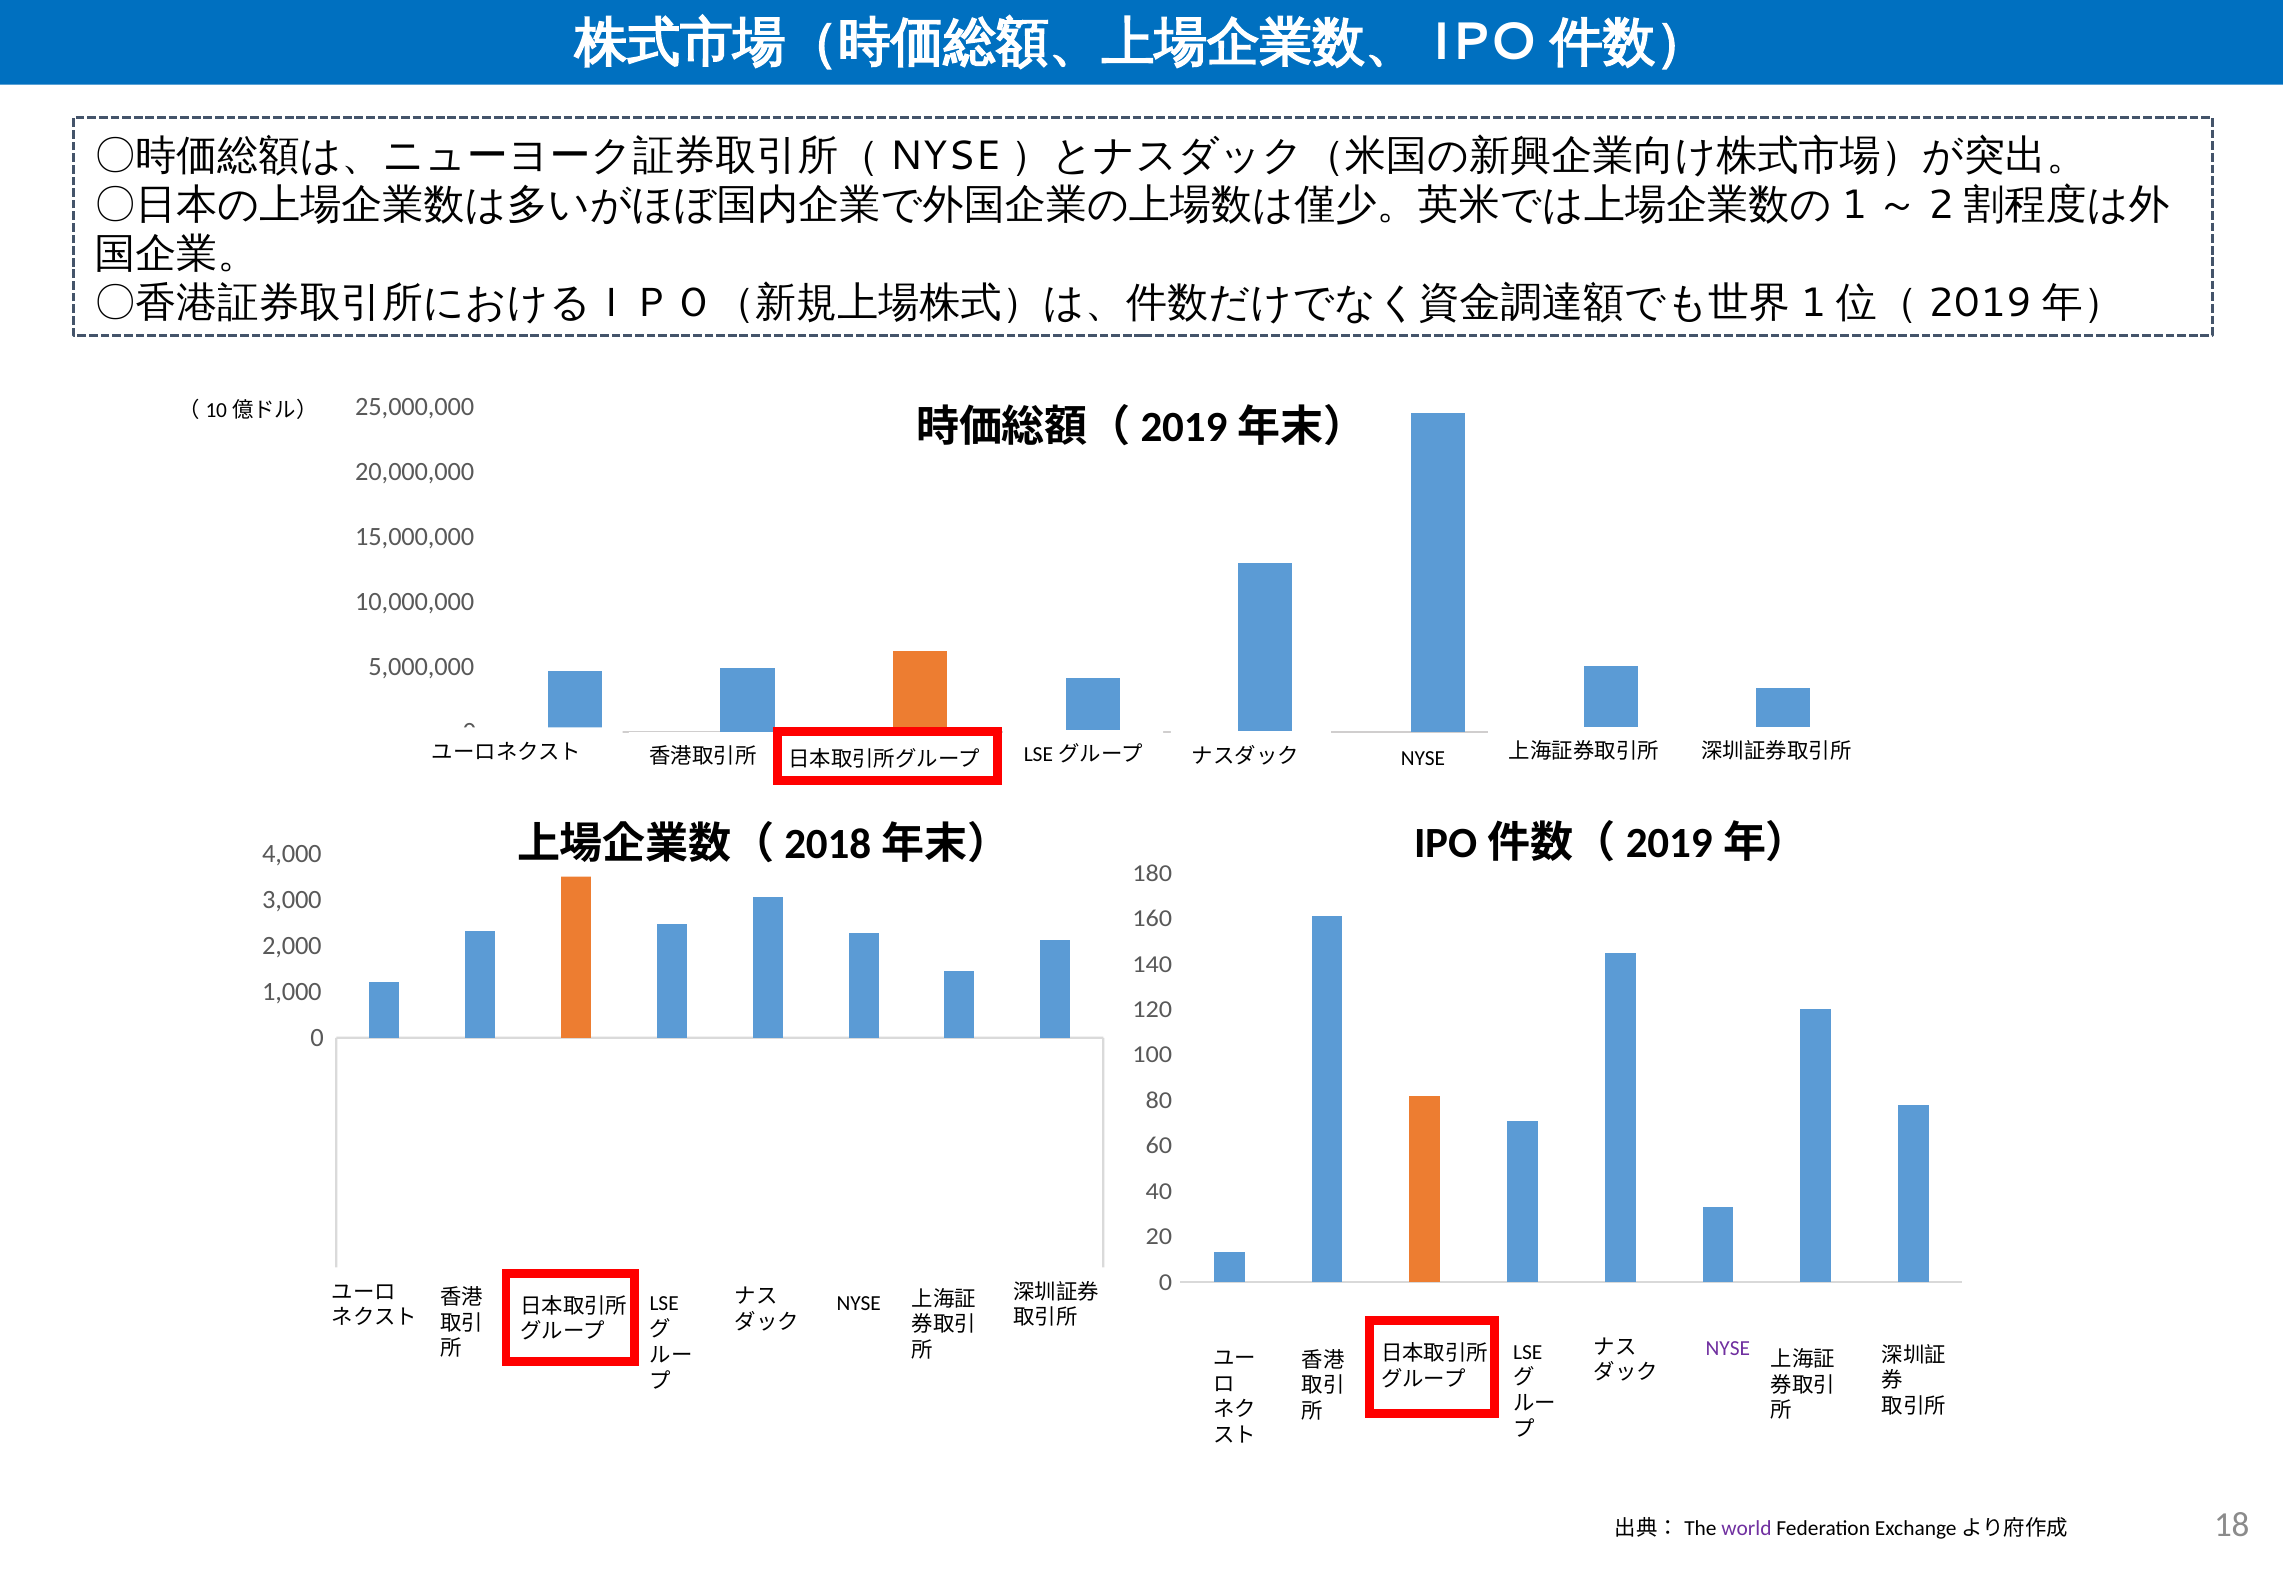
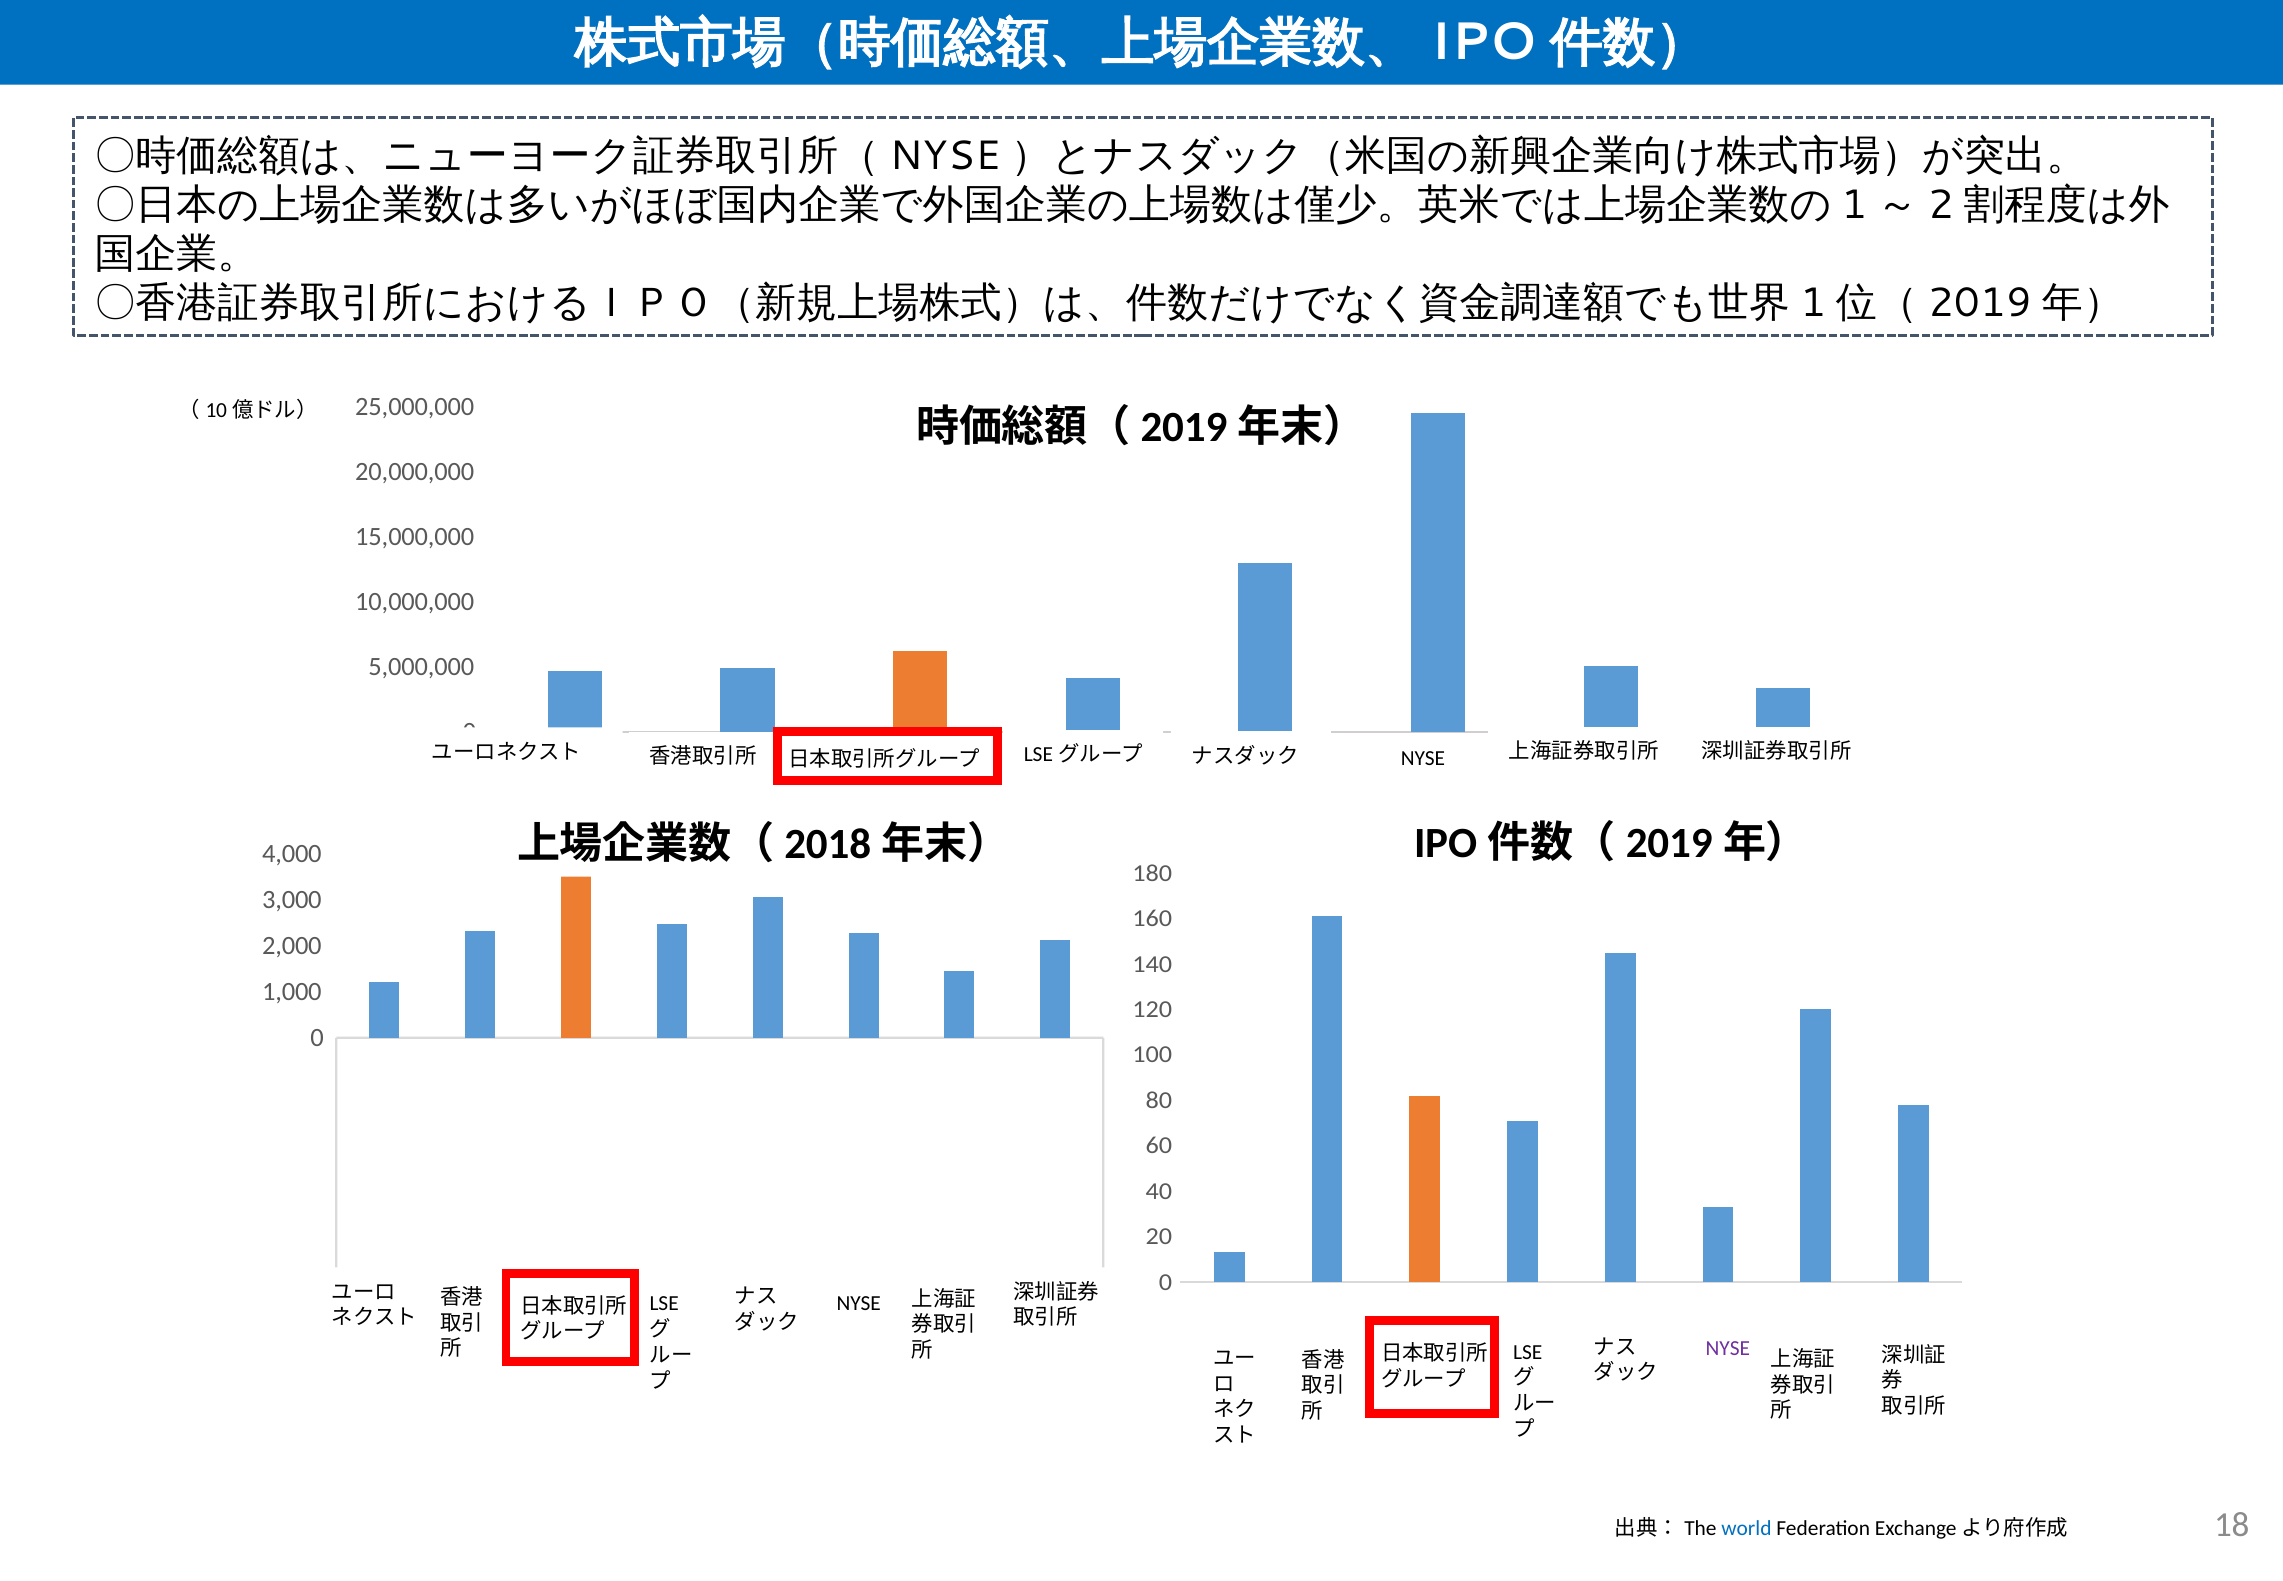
world colour: purple -> blue (1746, 1528)
